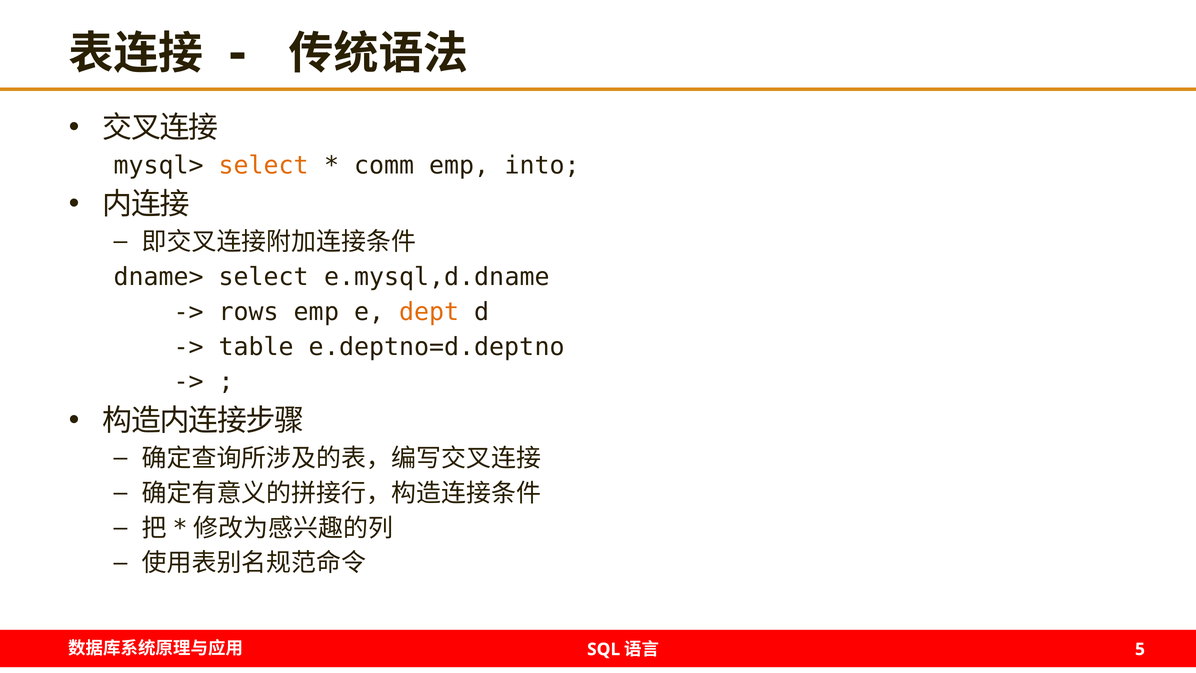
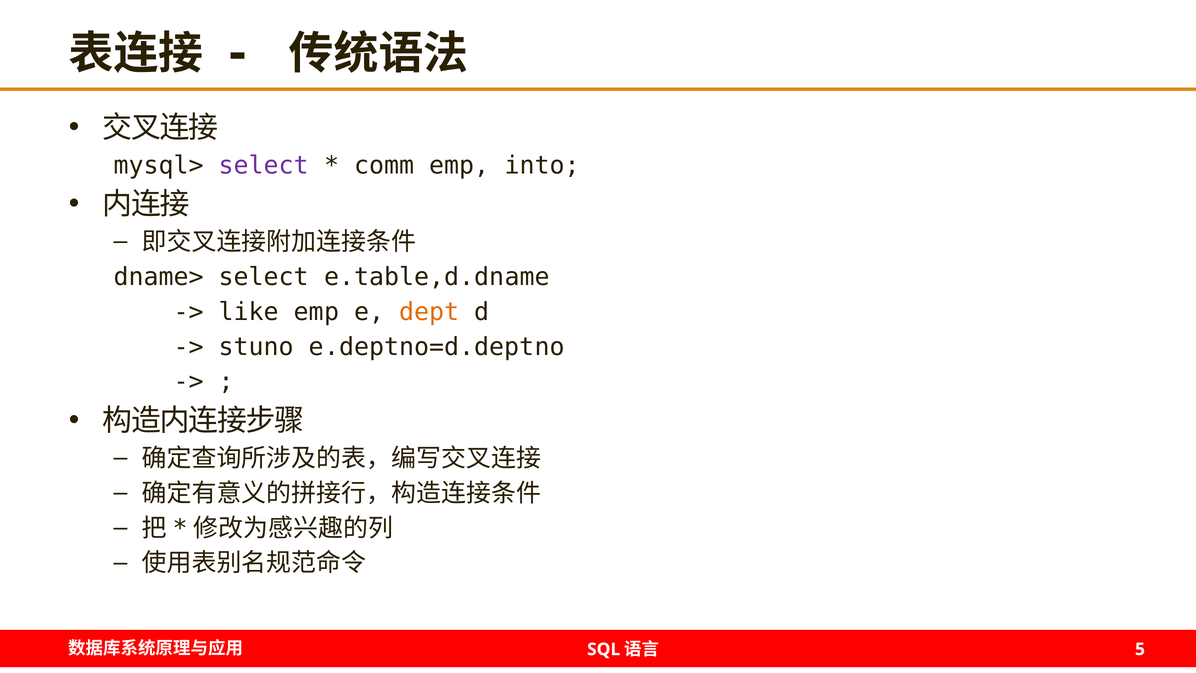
select colour: orange -> purple (264, 165)
e.mysql,d.dname: e.mysql,d.dname -> e.table,d.dname (437, 277)
rows: rows -> like (249, 312)
table: table -> stuno (256, 347)
